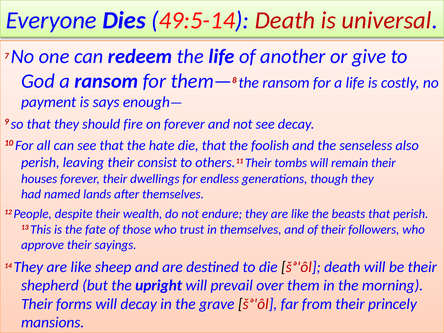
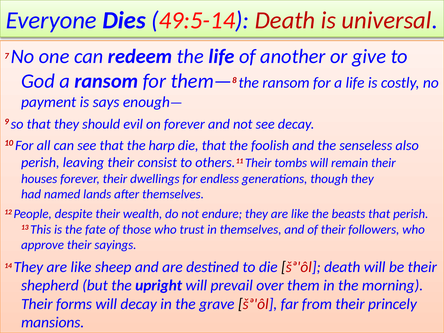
fire: fire -> evil (133, 124)
hate: hate -> harp (162, 146)
